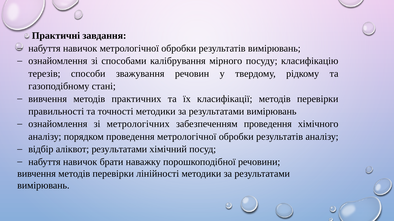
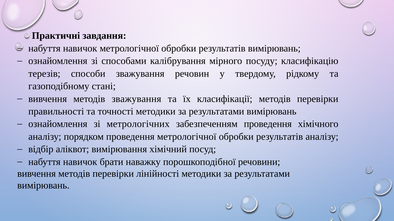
методів практичних: практичних -> зважування (136, 99)
аліквот результатами: результатами -> вимірювання (119, 150)
